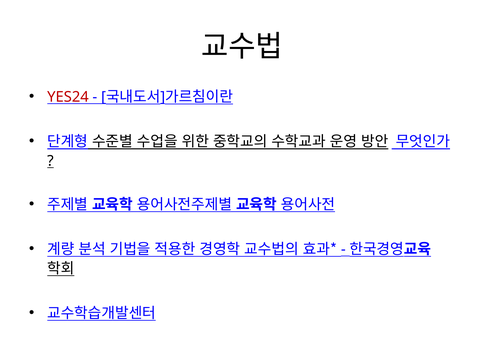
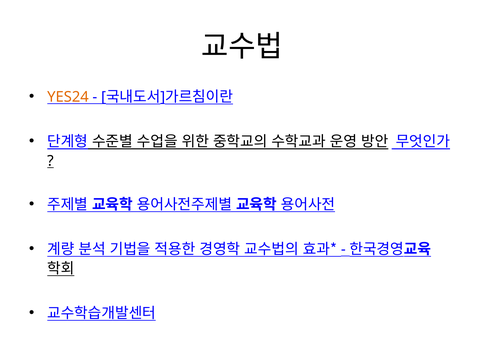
YES24 colour: red -> orange (68, 97)
